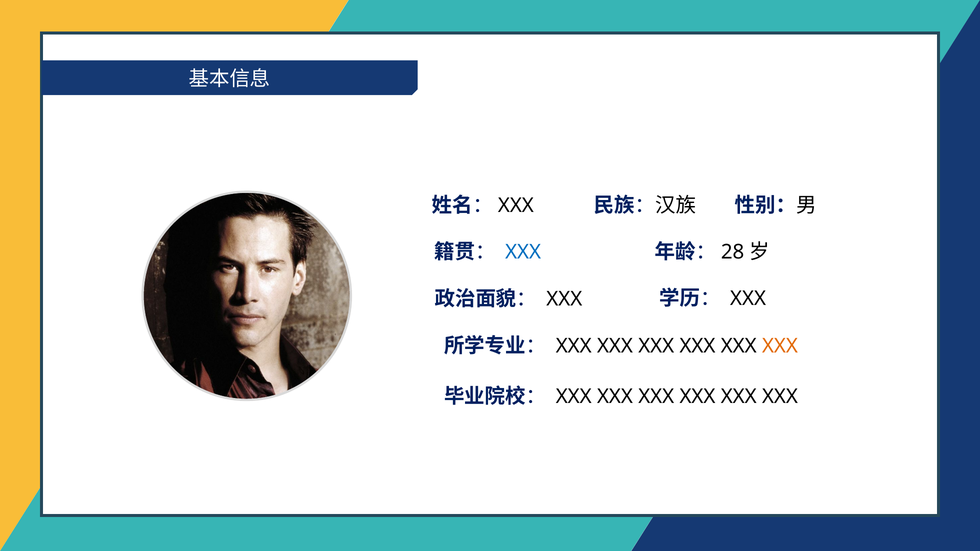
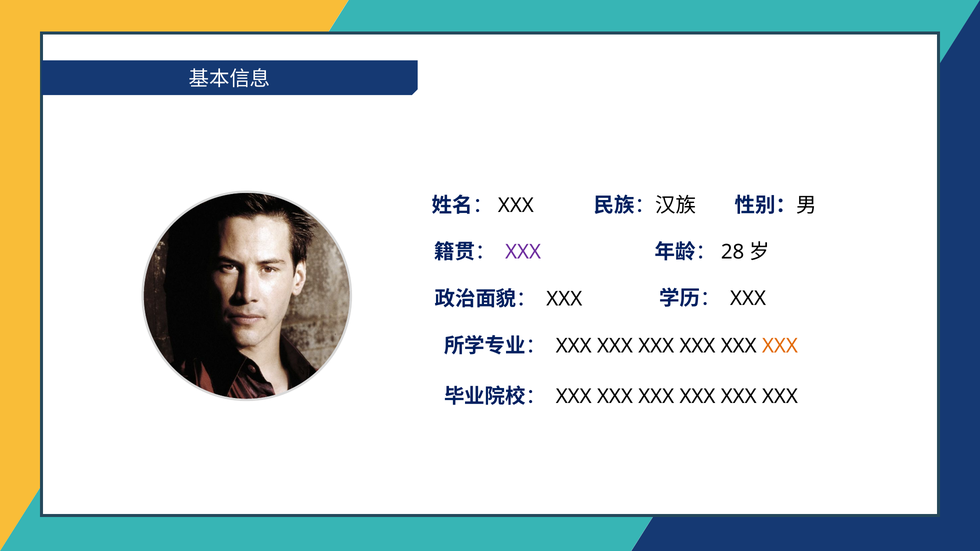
XXX colour: blue -> purple (523, 252)
